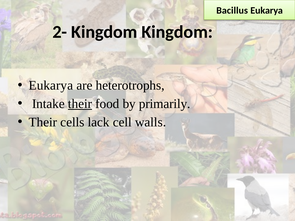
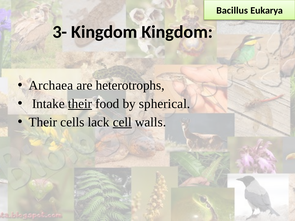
2-: 2- -> 3- (60, 32)
Eukarya: Eukarya -> Archaea (51, 85)
primarily: primarily -> spherical (165, 104)
cell underline: none -> present (122, 122)
